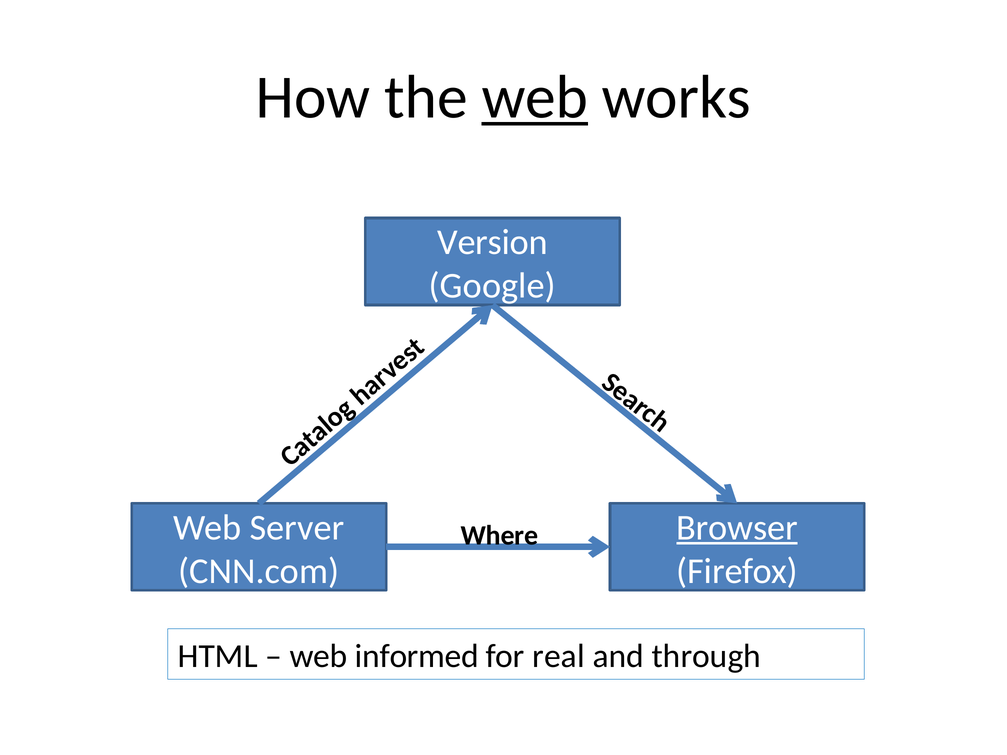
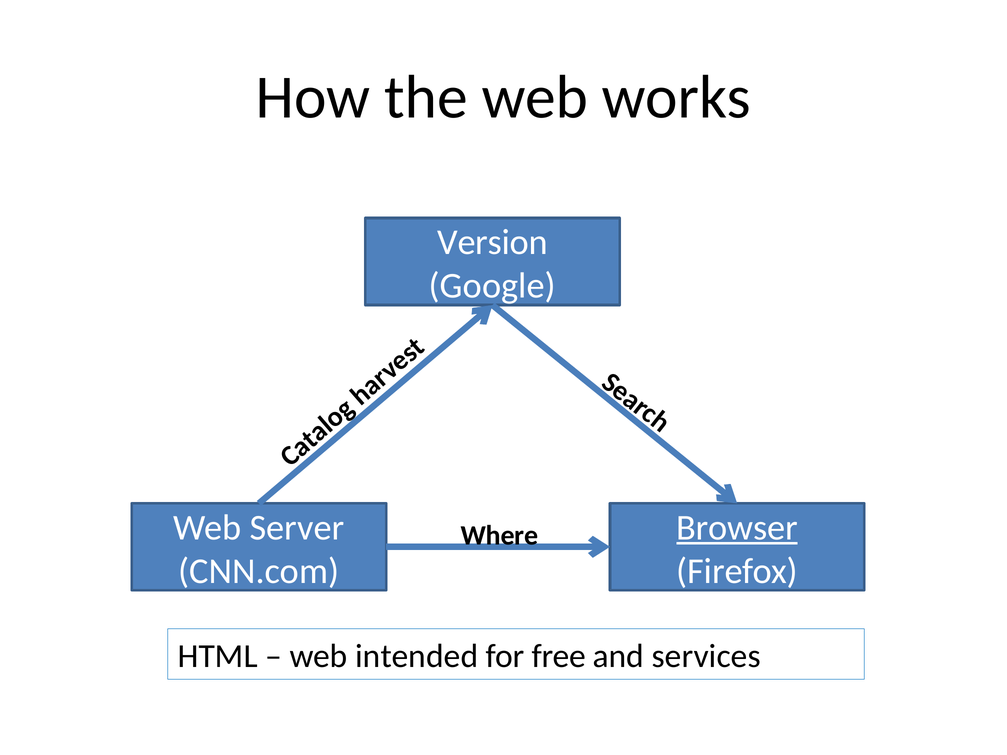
web underline: present -> none (535, 97)
informed: informed -> intended (417, 657)
real: real -> free (559, 657)
through: through -> services (706, 657)
